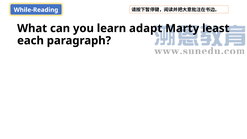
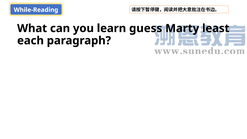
adapt: adapt -> guess (146, 28)
